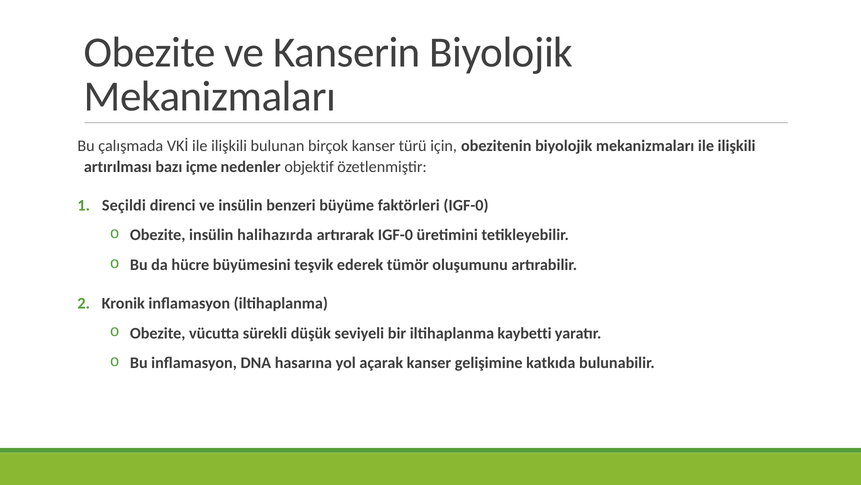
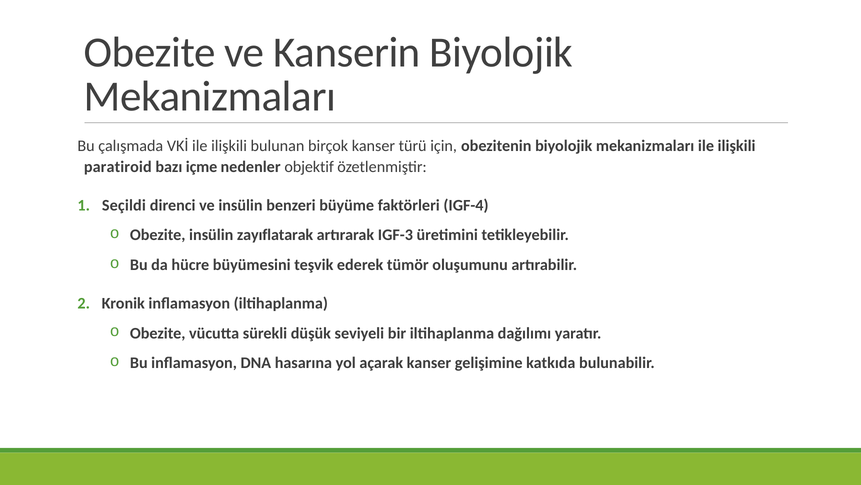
artırılması: artırılması -> paratiroid (118, 166)
faktörleri IGF-0: IGF-0 -> IGF-4 (466, 205)
halihazırda: halihazırda -> zayıflatarak (275, 235)
artırarak IGF-0: IGF-0 -> IGF-3 (395, 235)
kaybetti: kaybetti -> dağılımı (524, 333)
